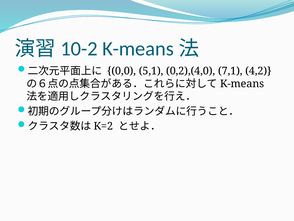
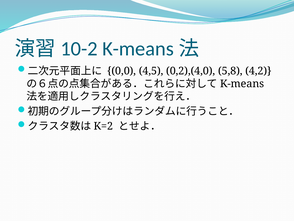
5,1: 5,1 -> 4,5 (151, 71)
7,1: 7,1 -> 5,8 (230, 71)
